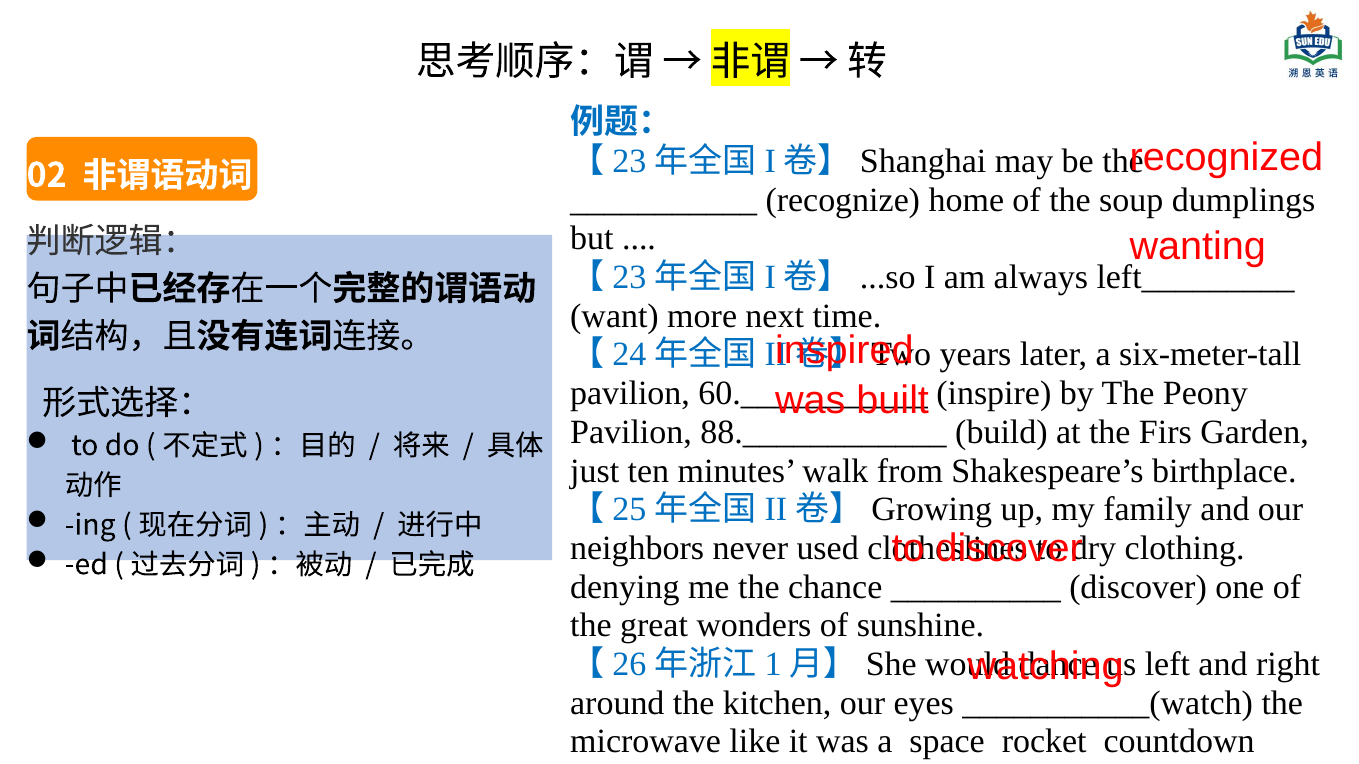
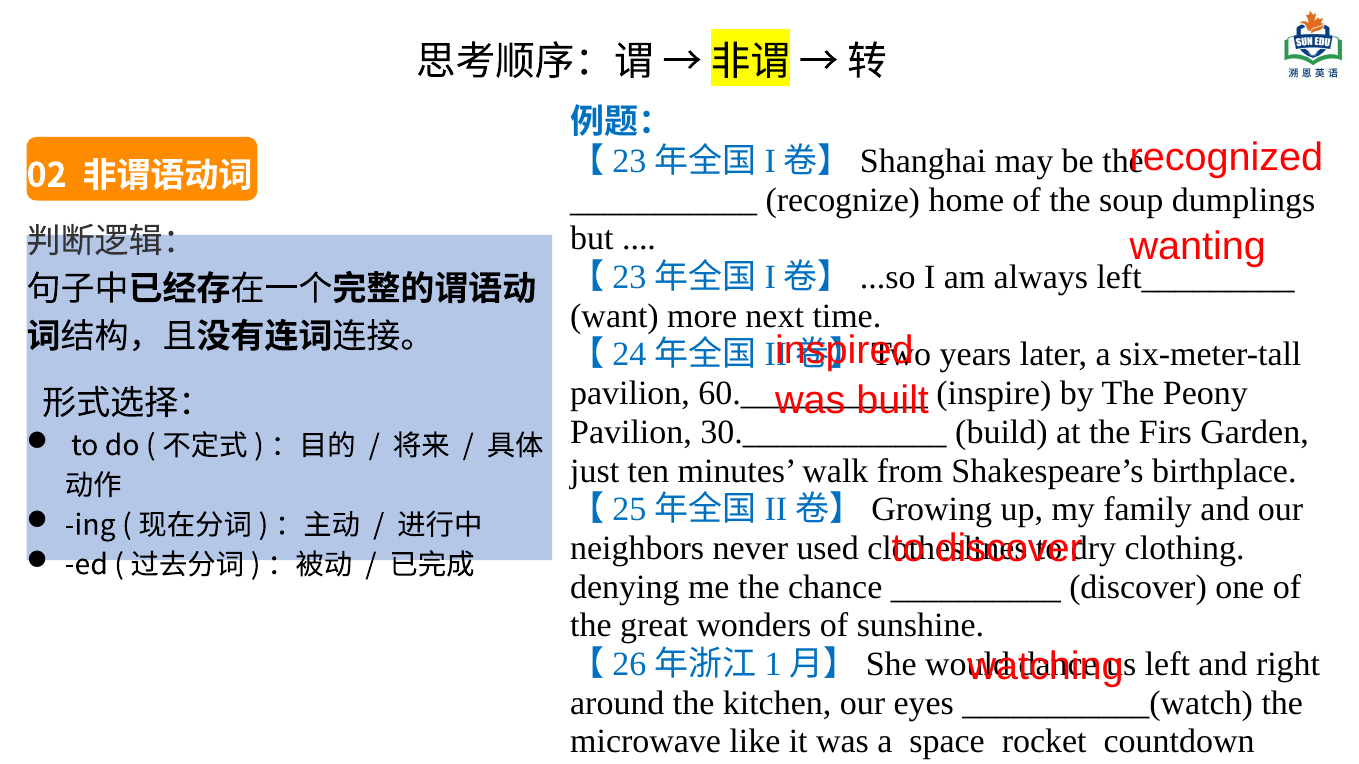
88.____________: 88.____________ -> 30.____________ (824, 432)
